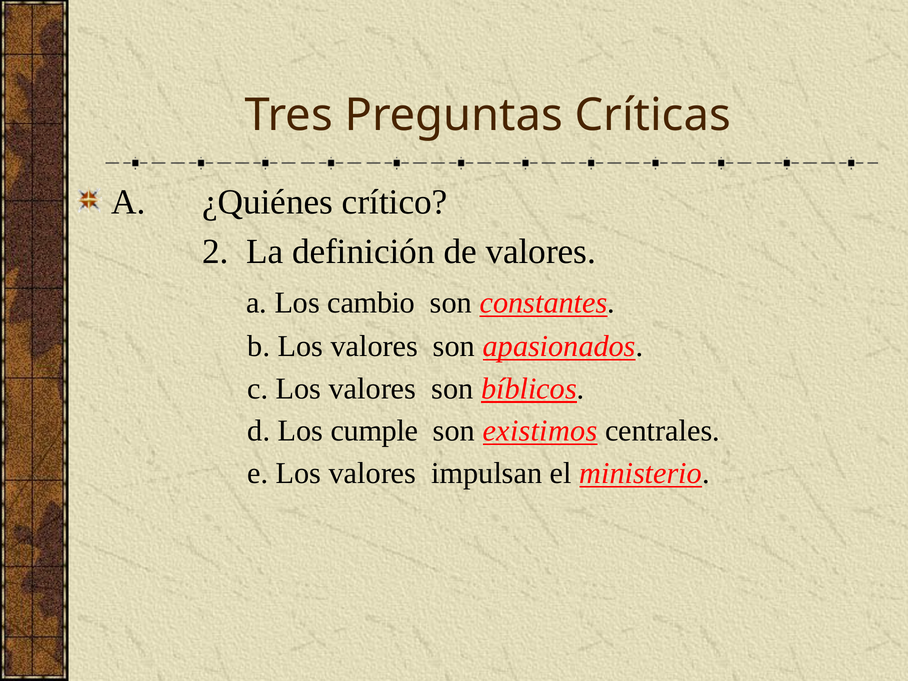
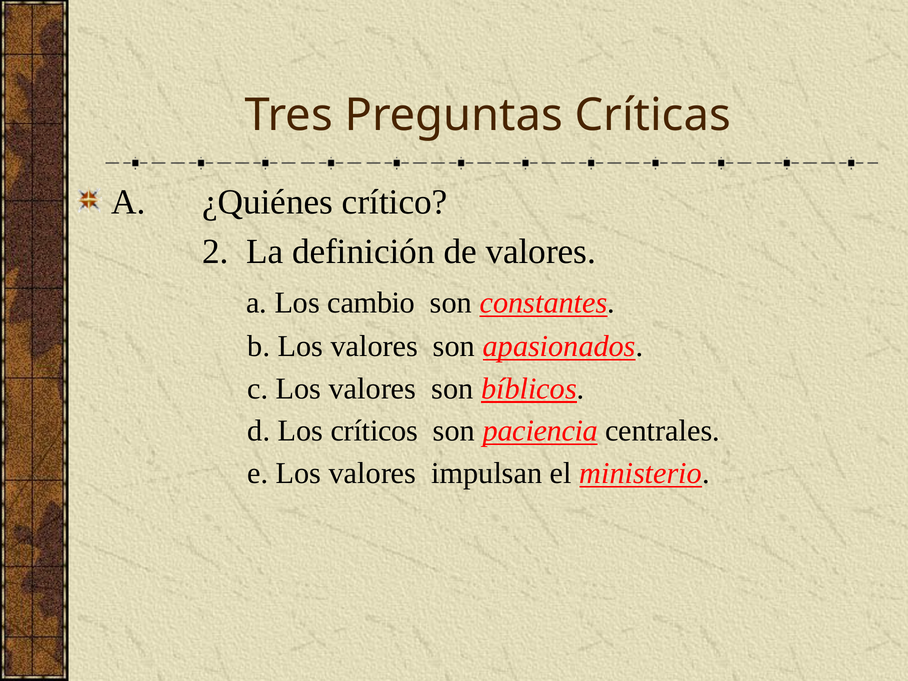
cumple: cumple -> críticos (374, 431)
existimos: existimos -> paciencia (540, 431)
